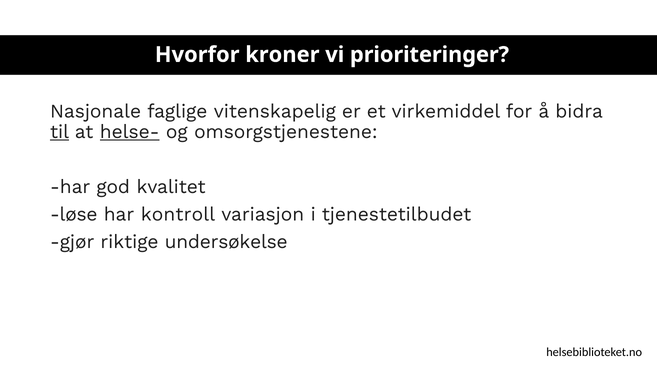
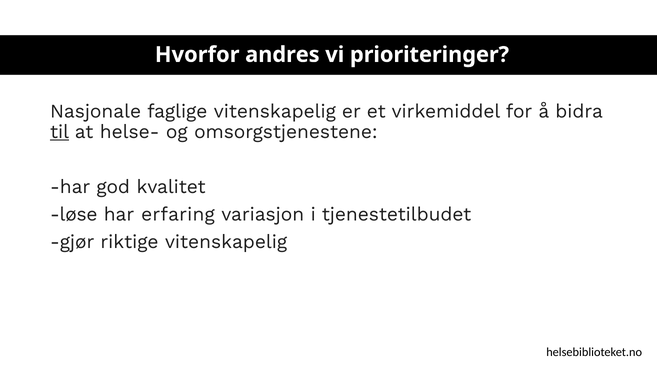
kroner: kroner -> andres (282, 55)
helse- underline: present -> none (130, 132)
kontroll: kontroll -> erfaring (178, 214)
riktige undersøkelse: undersøkelse -> vitenskapelig (226, 242)
